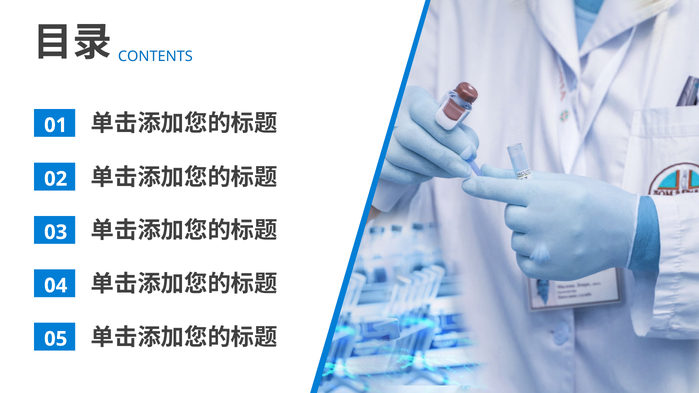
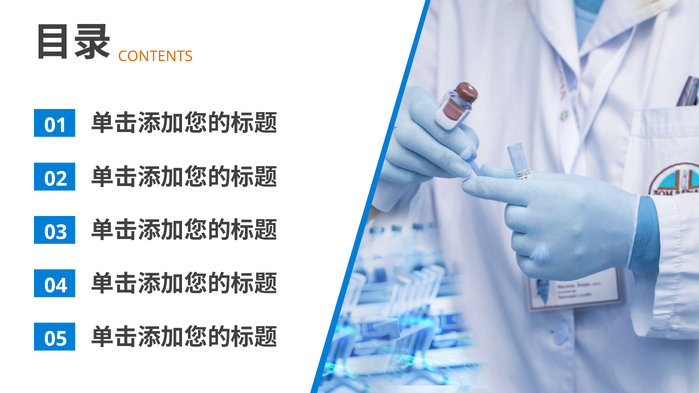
CONTENTS colour: blue -> orange (155, 56)
